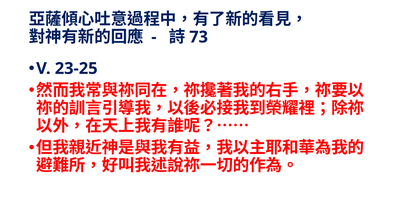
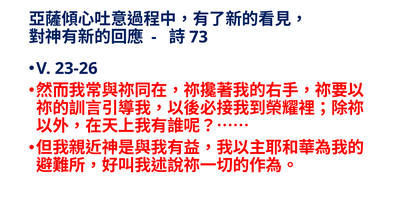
23-25: 23-25 -> 23-26 (76, 68)
